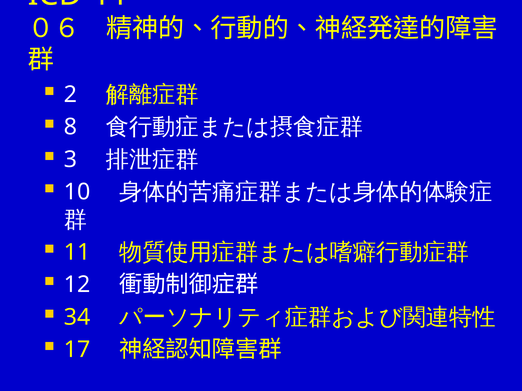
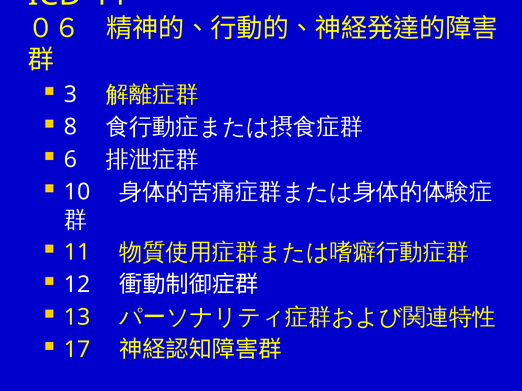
2: 2 -> 3 (70, 95)
3: 3 -> 6 (70, 160)
34: 34 -> 13 (77, 317)
